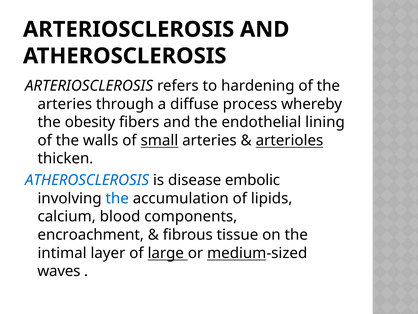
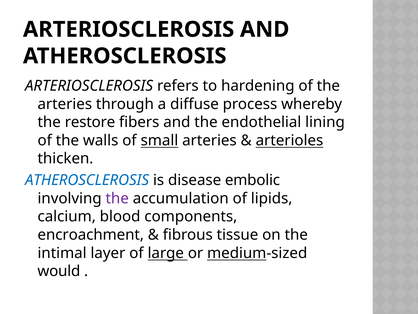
obesity: obesity -> restore (90, 122)
the colour: blue -> purple (117, 198)
waves: waves -> would (59, 271)
